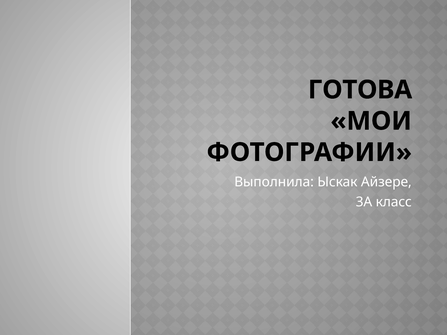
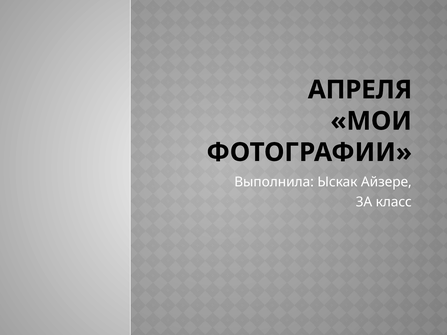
ГОТОВА: ГОТОВА -> АПРЕЛЯ (360, 90)
